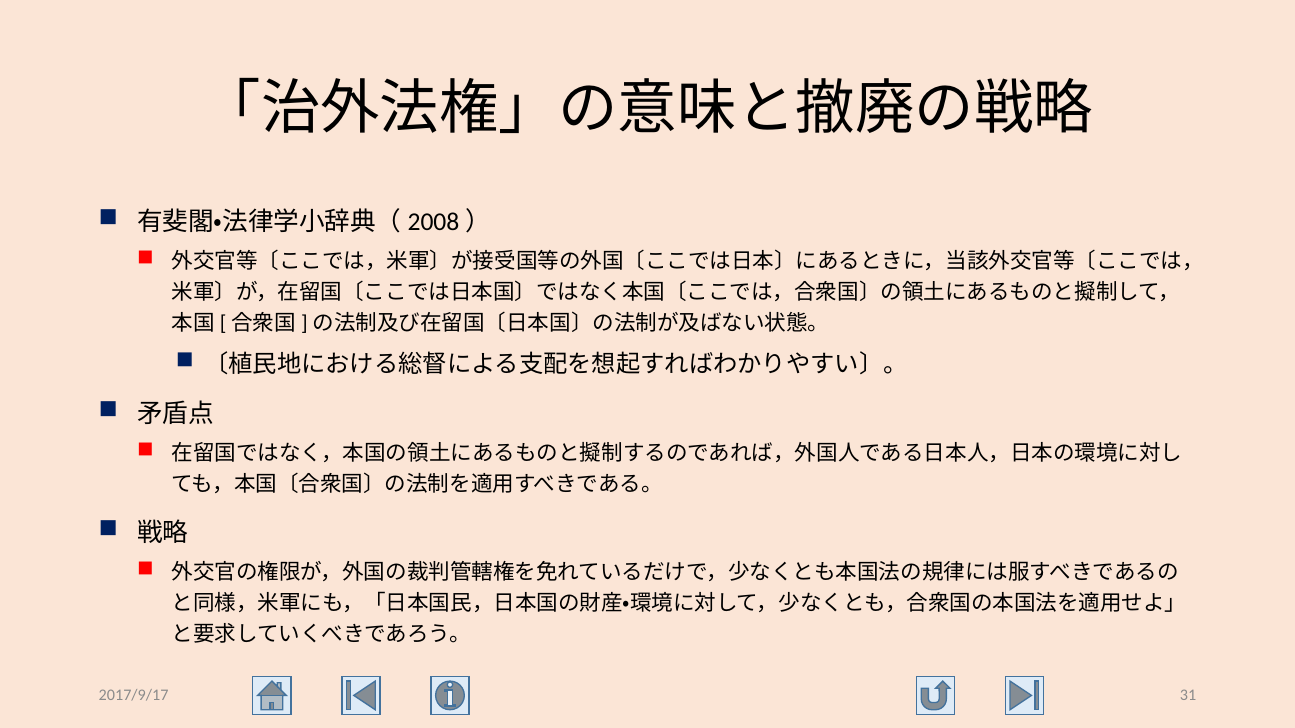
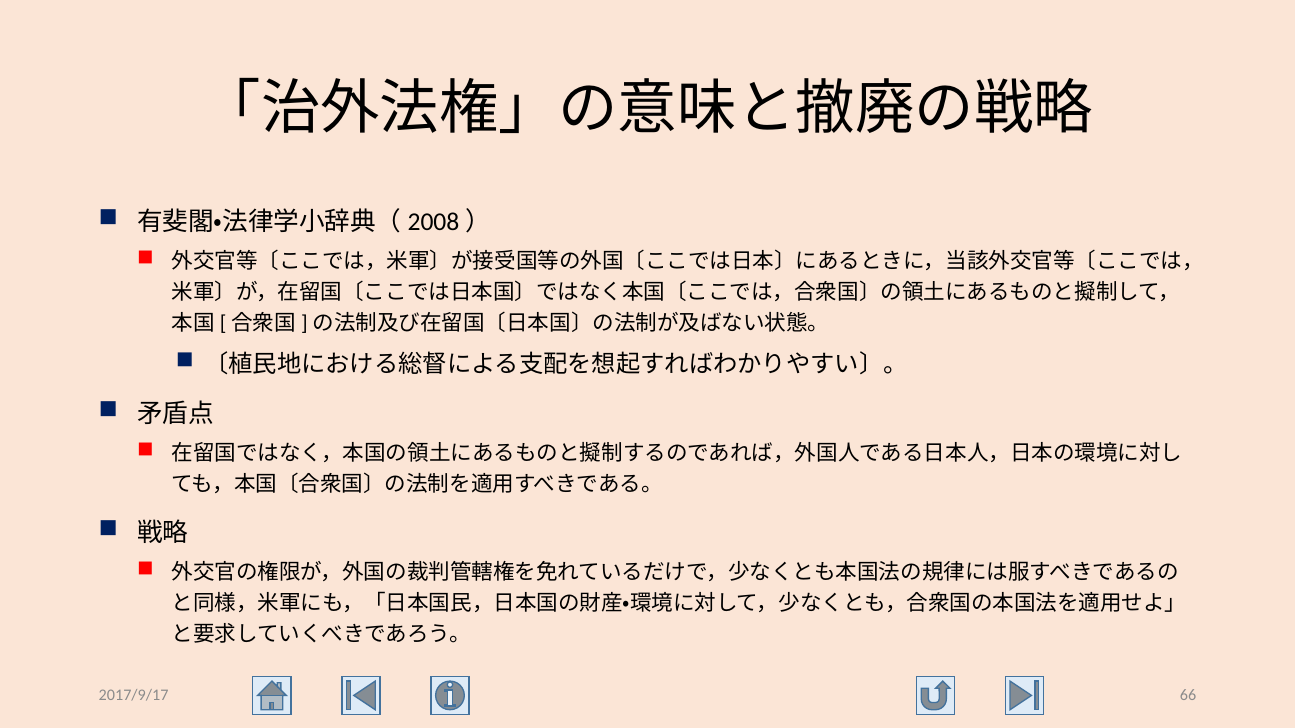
31: 31 -> 66 (1188, 695)
